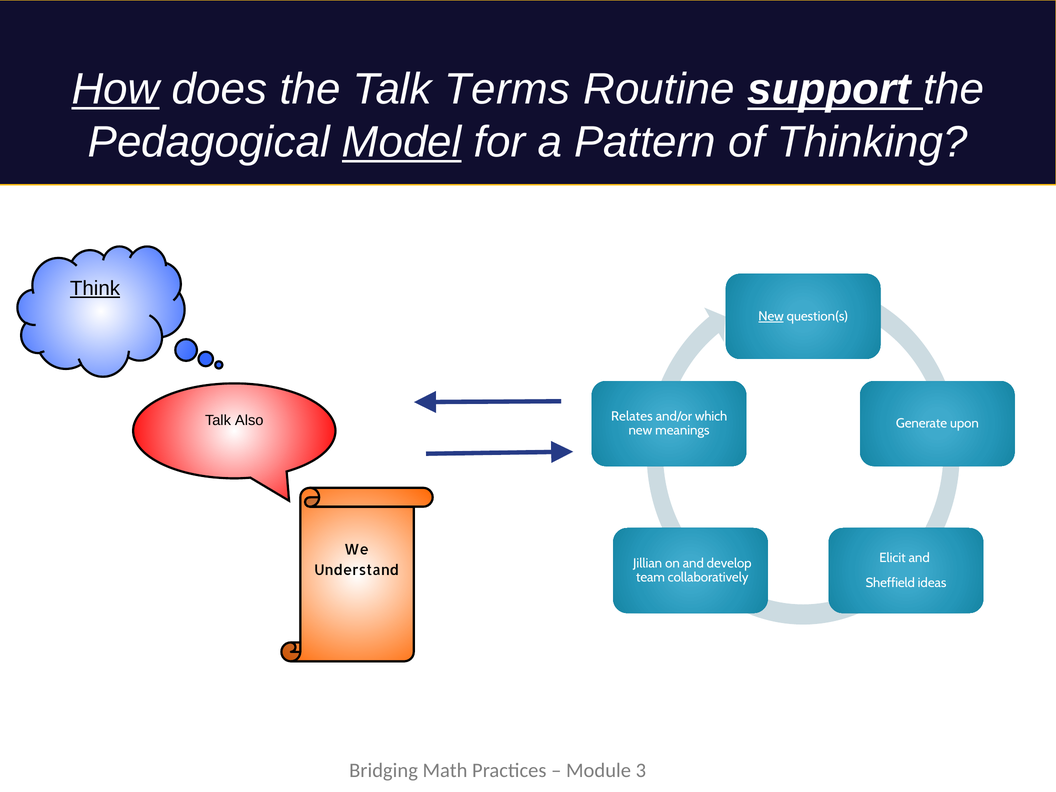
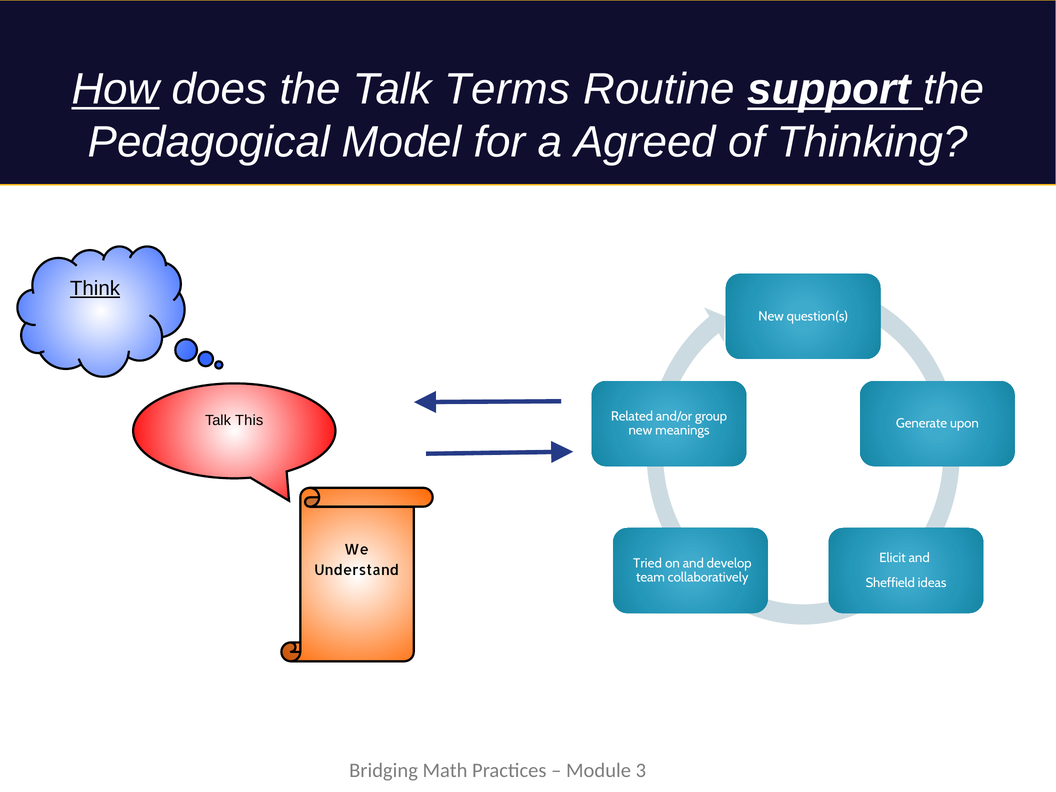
Model underline: present -> none (402, 142)
Pattern: Pattern -> Agreed (645, 142)
New underline: present -> none (771, 316)
Relates: Relates -> Related (632, 416)
which: which -> group (711, 416)
Also: Also -> This (249, 420)
Jillian: Jillian -> Tried (648, 563)
